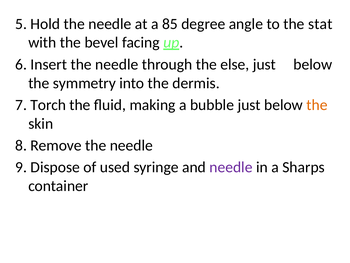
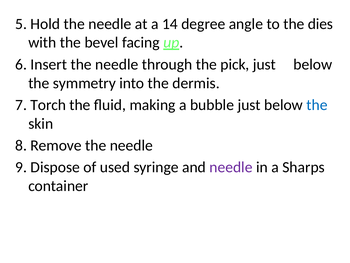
85: 85 -> 14 (170, 24)
stat: stat -> dies (320, 24)
else: else -> pick (235, 64)
the colour: orange -> blue (317, 105)
